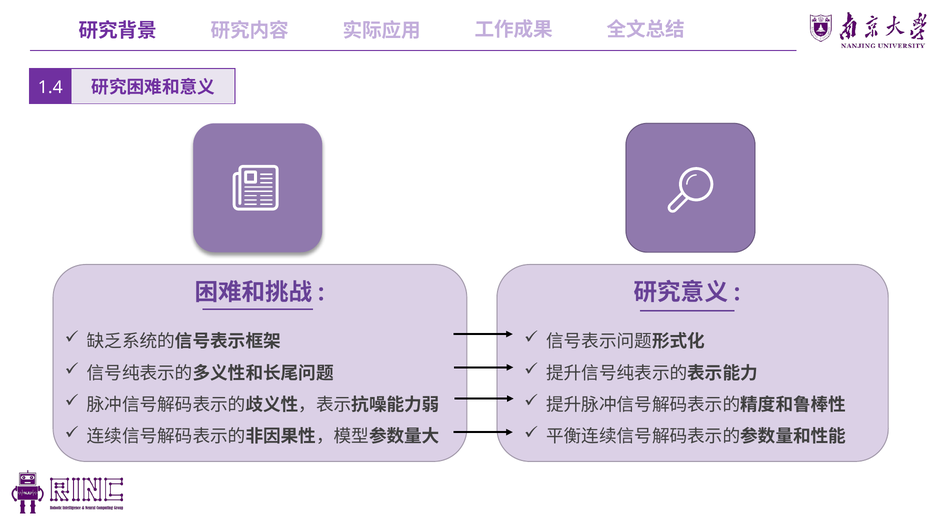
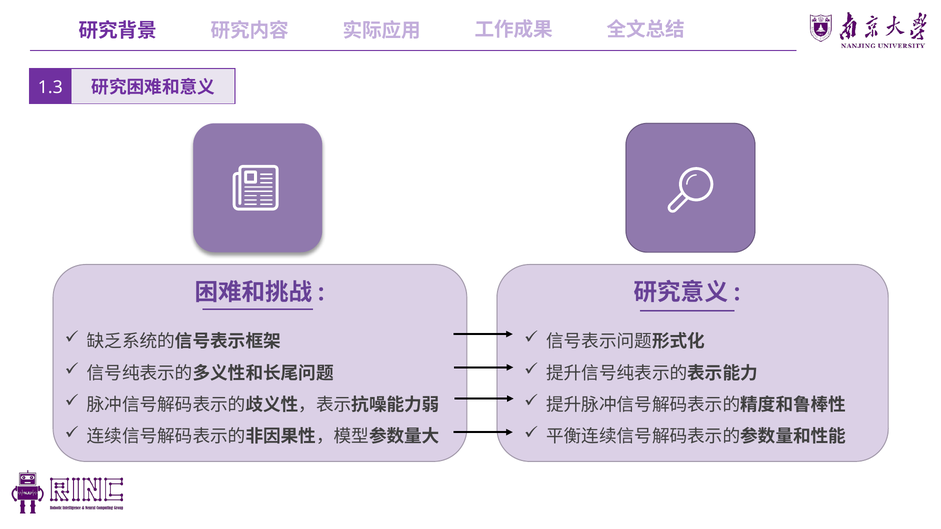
1.4: 1.4 -> 1.3 (50, 87)
